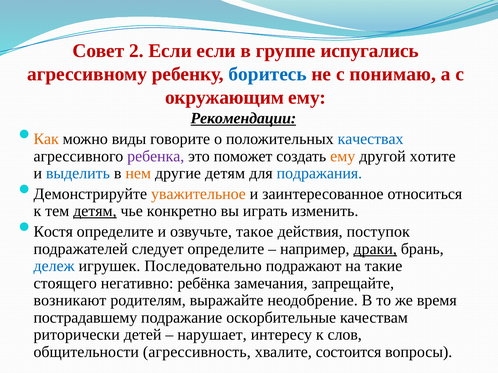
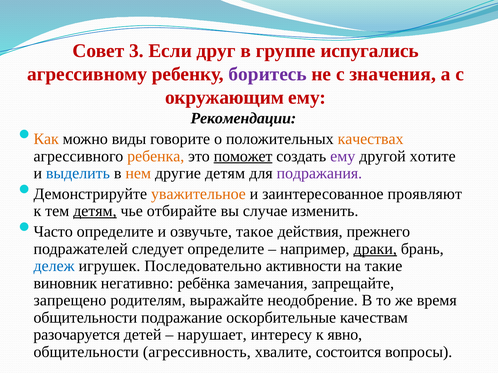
2: 2 -> 3 (136, 51)
Если если: если -> друг (216, 51)
боритесь colour: blue -> purple (268, 74)
понимаю: понимаю -> значения (393, 74)
Рекомендации underline: present -> none (243, 119)
качествах colour: blue -> orange (371, 139)
ребенка colour: purple -> orange (156, 156)
поможет underline: none -> present (243, 156)
ему colour: orange -> purple (343, 156)
подражания colour: blue -> purple (319, 174)
относиться: относиться -> проявляют (425, 194)
конкретно: конкретно -> отбирайте (182, 211)
играть: играть -> случае (265, 211)
Костя: Костя -> Часто (53, 232)
поступок: поступок -> прежнего (378, 232)
подражают: подражают -> активности (304, 266)
стоящего: стоящего -> виновник (65, 284)
возникают: возникают -> запрещено (70, 301)
пострадавшему: пострадавшему -> общительности (85, 318)
риторически: риторически -> разочаруется (77, 335)
слов: слов -> явно (345, 335)
